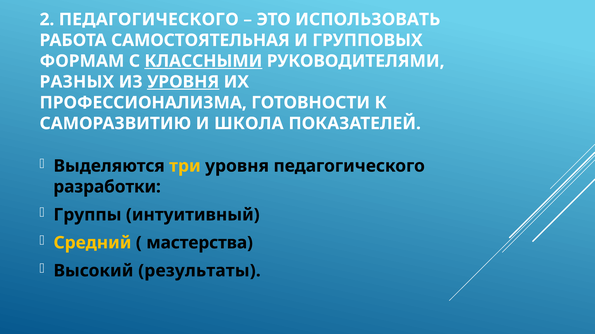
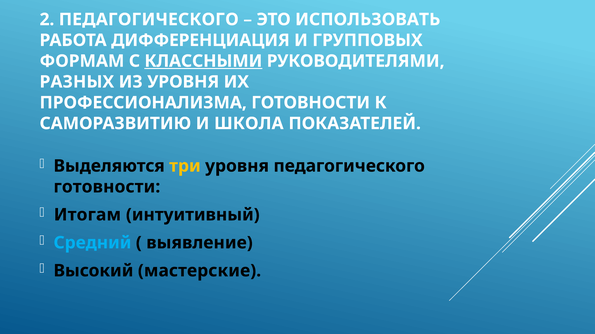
САМОСТОЯТЕЛЬНАЯ: САМОСТОЯТЕЛЬНАЯ -> ДИФФЕРЕНЦИАЦИЯ (200, 40)
УРОВНЯ underline: present -> none (183, 82)
разработки: разработки -> готовности (107, 187)
Группы: Группы -> Итогам (87, 215)
Средний colour: yellow -> light blue (92, 243)
мастерства: мастерства -> выявление (199, 243)
результаты: результаты -> мастерские (200, 271)
